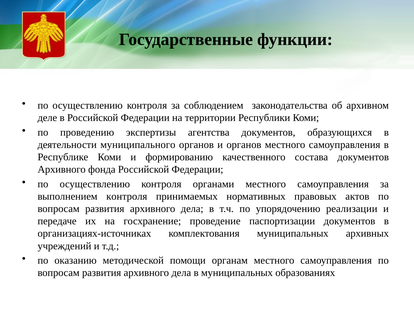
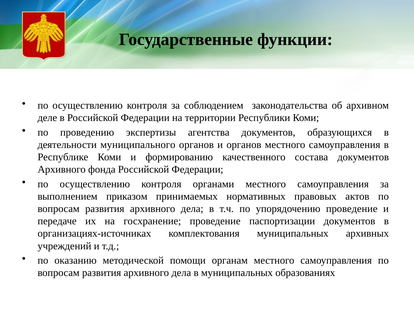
выполнением контроля: контроля -> приказом (127, 197)
упорядочению реализации: реализации -> проведение (352, 209)
